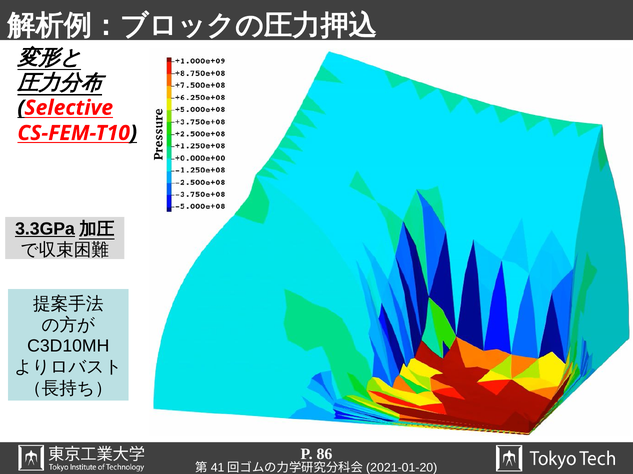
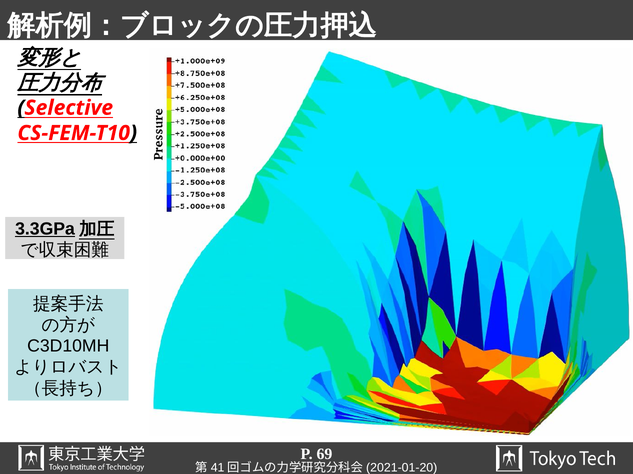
86: 86 -> 69 (324, 455)
